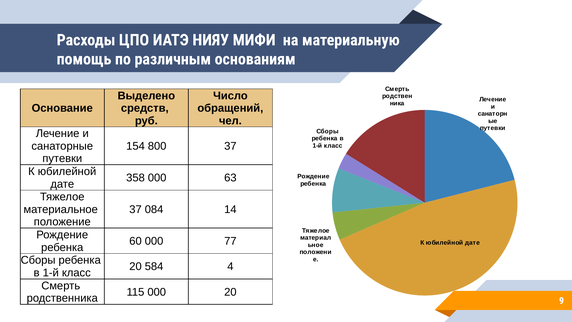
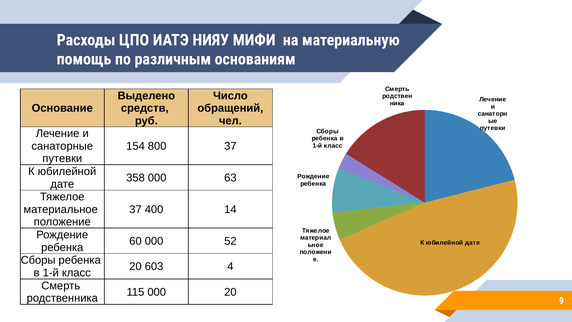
084: 084 -> 400 (154, 209)
77: 77 -> 52 (230, 241)
584: 584 -> 603 (154, 266)
